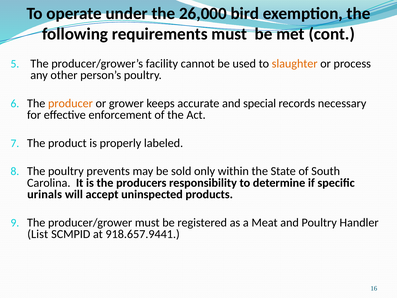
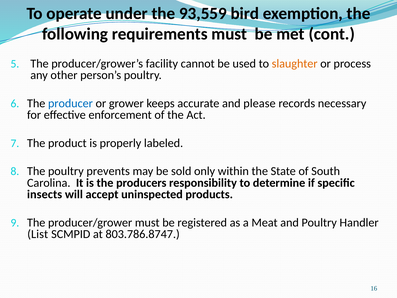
26,000: 26,000 -> 93,559 (203, 13)
producer colour: orange -> blue (70, 103)
special: special -> please (259, 103)
urinals: urinals -> insects (45, 194)
918.657.9441: 918.657.9441 -> 803.786.8747 (143, 234)
